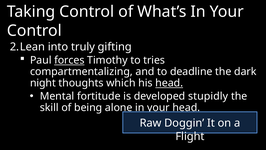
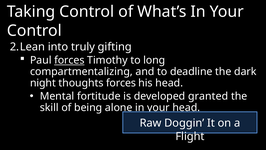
tries: tries -> long (154, 60)
thoughts which: which -> forces (121, 83)
head underline: present -> none (169, 83)
stupidly: stupidly -> granted (208, 96)
